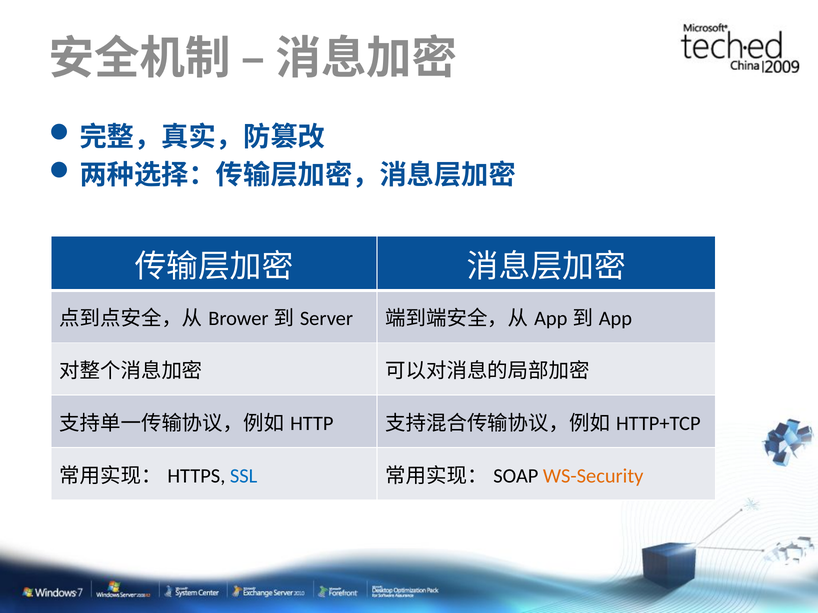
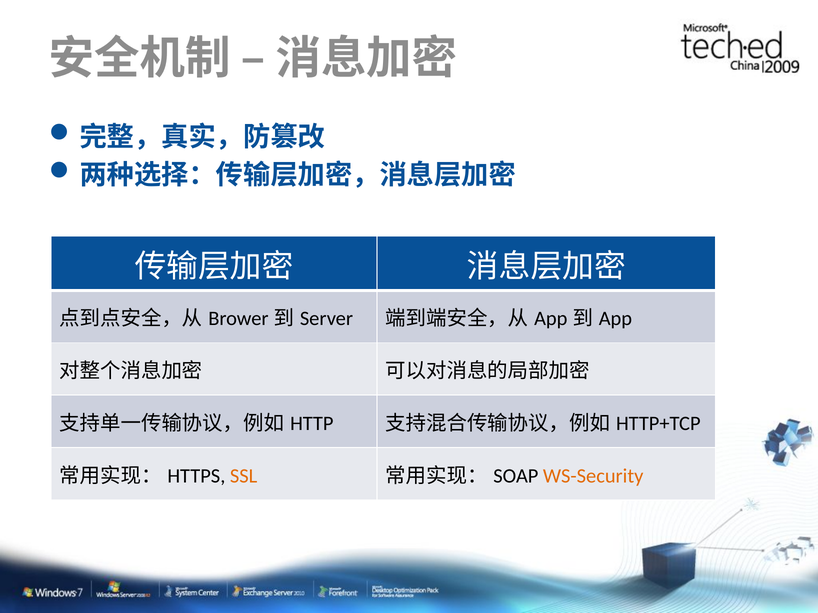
SSL colour: blue -> orange (244, 476)
